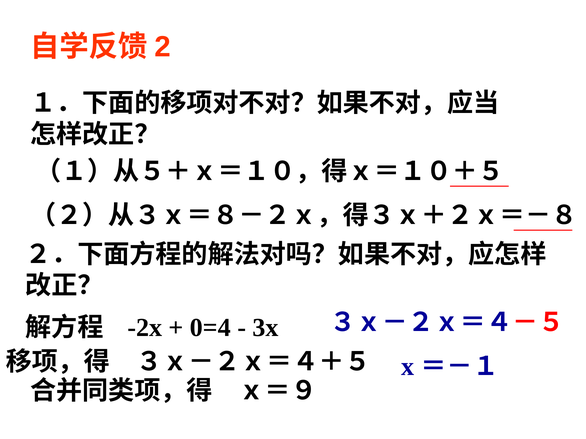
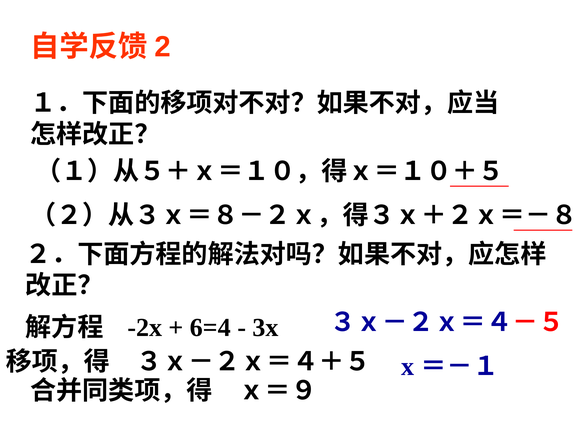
0=4: 0=4 -> 6=4 (210, 328)
